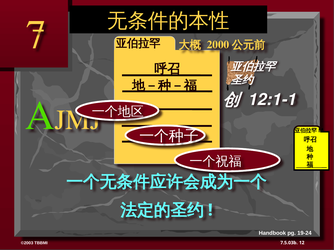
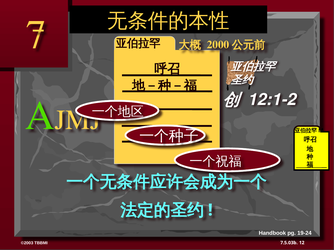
12:1-1: 12:1-1 -> 12:1-2 (272, 100)
